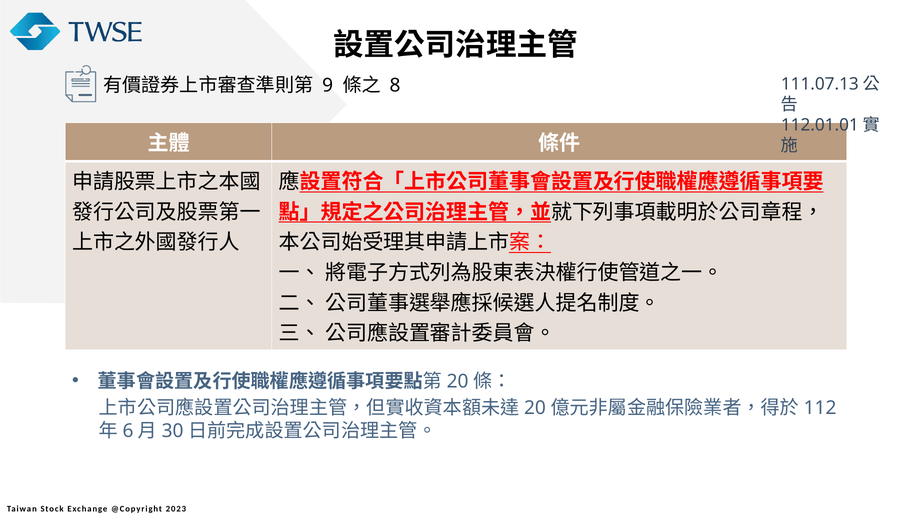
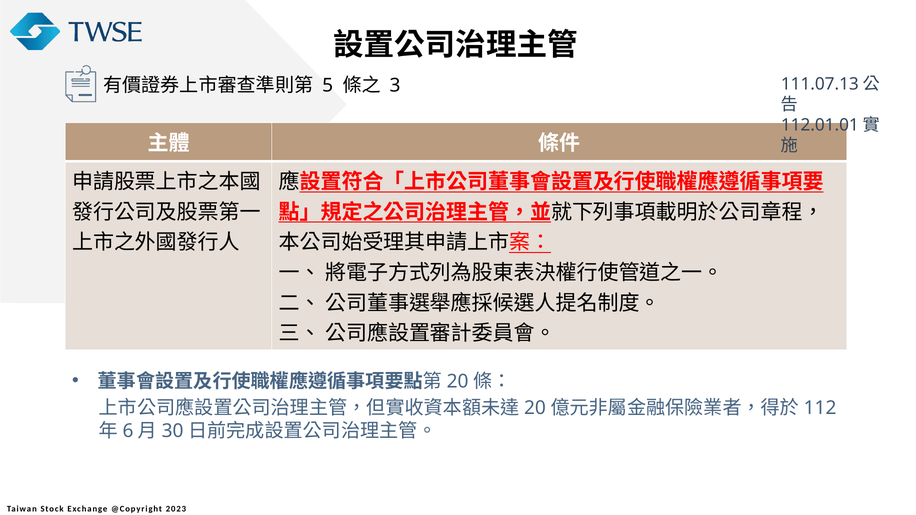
9: 9 -> 5 (328, 86)
8: 8 -> 3 (395, 86)
